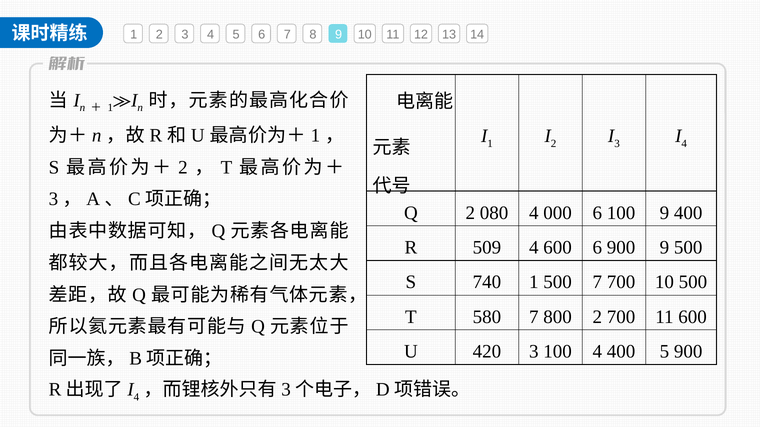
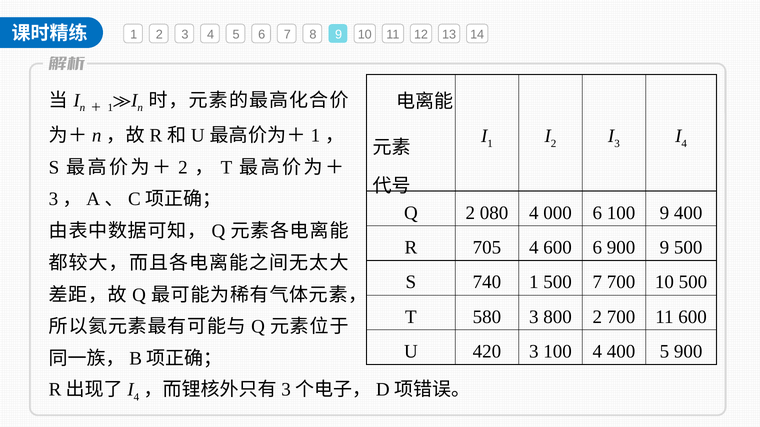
509: 509 -> 705 (487, 248)
580 7: 7 -> 3 (534, 317)
